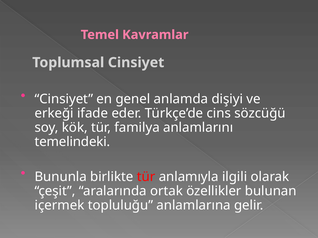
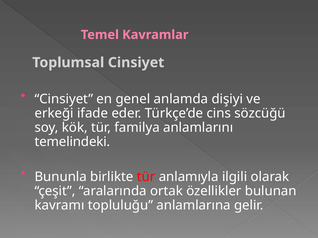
içermek: içermek -> kavramı (60, 206)
